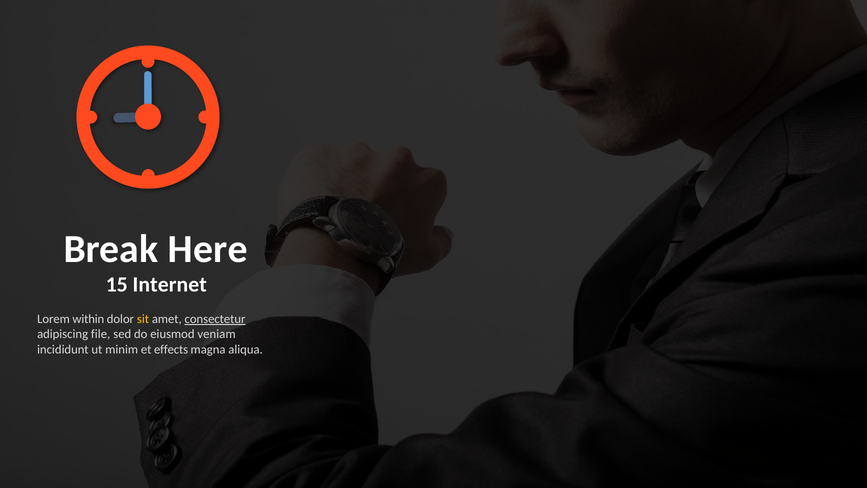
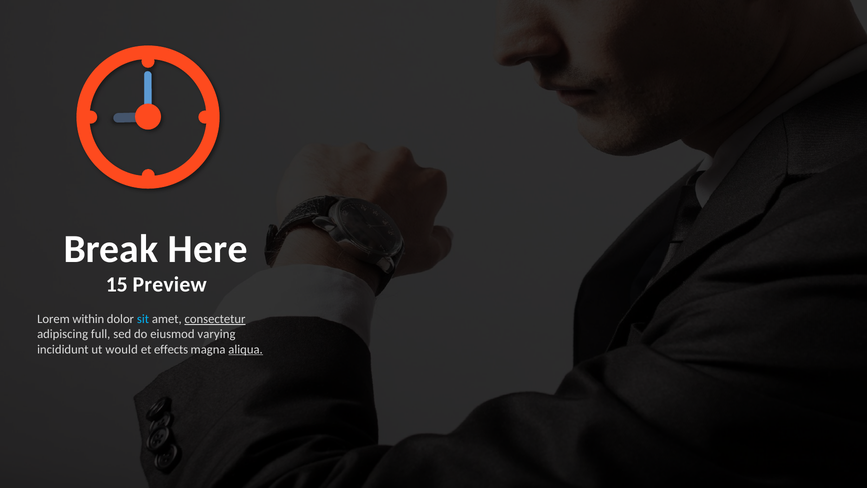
Internet: Internet -> Preview (170, 285)
sit colour: yellow -> light blue (143, 319)
file: file -> full (101, 334)
veniam: veniam -> varying (217, 334)
minim: minim -> would (122, 349)
aliqua underline: none -> present (246, 349)
